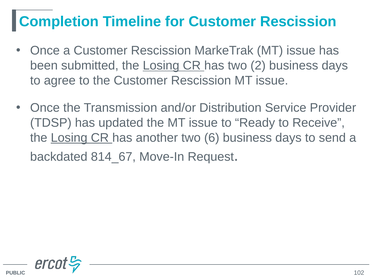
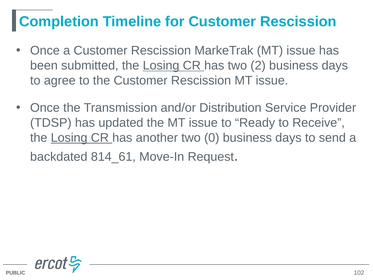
6: 6 -> 0 (212, 138)
814_67: 814_67 -> 814_61 (113, 157)
